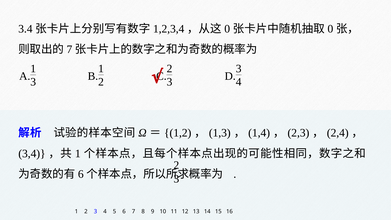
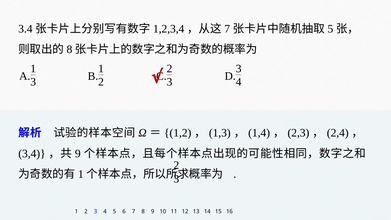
0: 0 -> 7 (227, 29)
0: 0 -> 5 (330, 29)
7: 7 -> 8 (69, 49)
1: 1 -> 9 (78, 153)
6: 6 -> 1 (81, 174)
